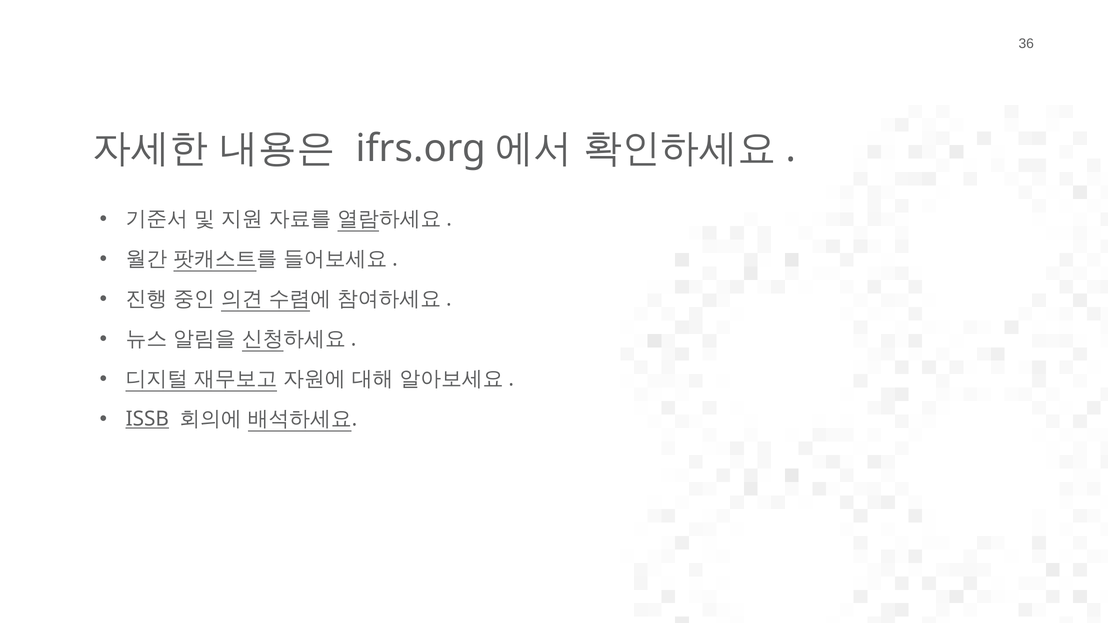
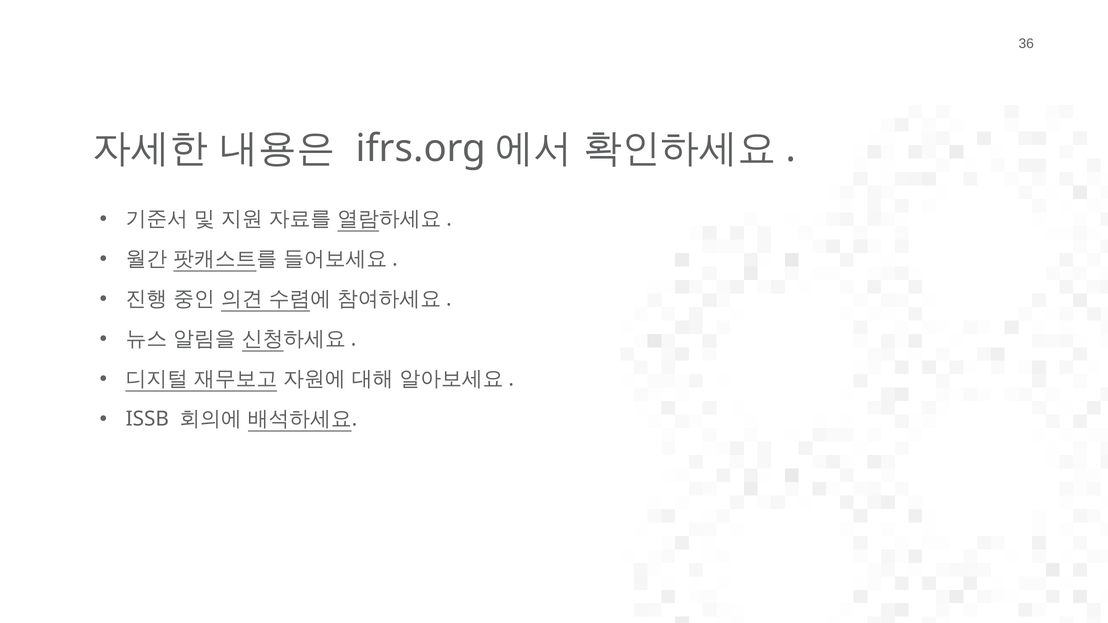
ISSB underline: present -> none (147, 419)
